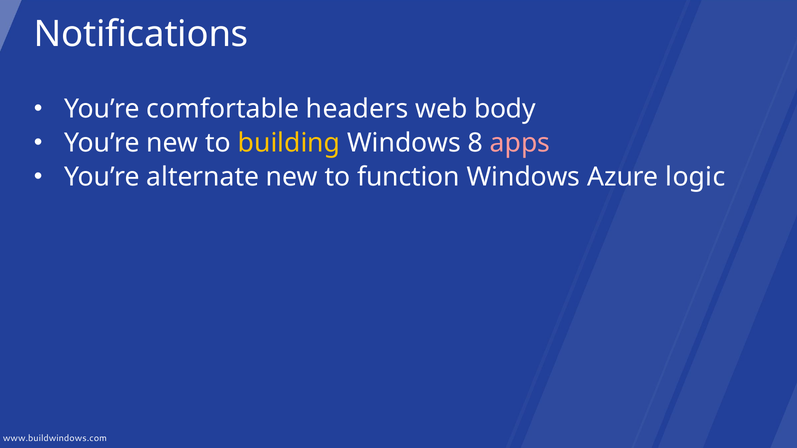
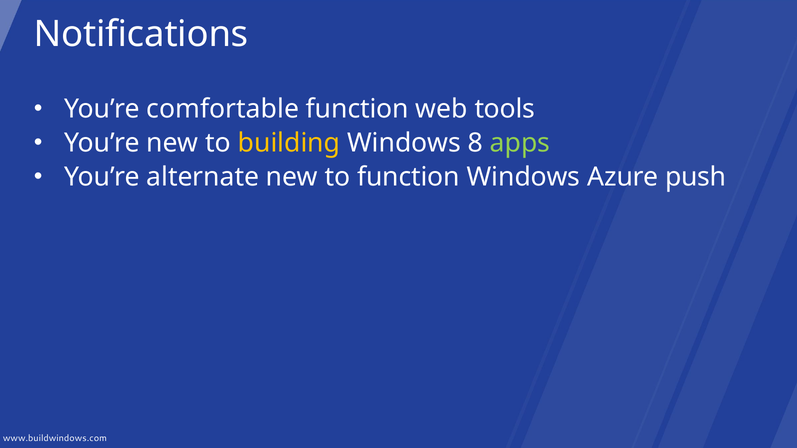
comfortable headers: headers -> function (357, 109)
body: body -> tools (505, 109)
apps colour: pink -> light green (520, 143)
logic: logic -> push (696, 177)
